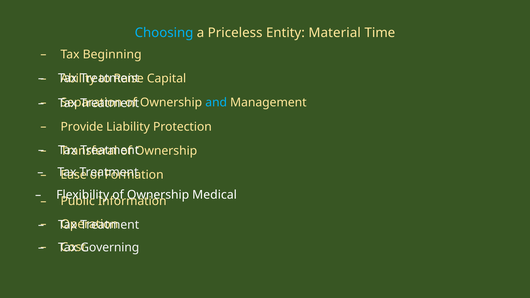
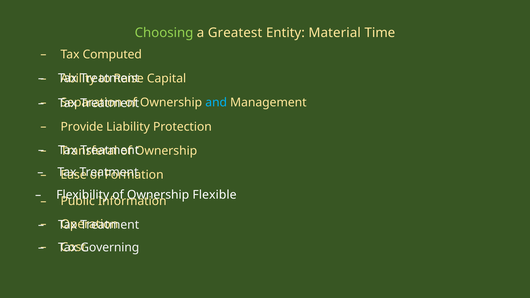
Choosing colour: light blue -> light green (164, 33)
Priceless: Priceless -> Greatest (235, 33)
Beginning: Beginning -> Computed (112, 54)
Medical: Medical -> Flexible (215, 195)
